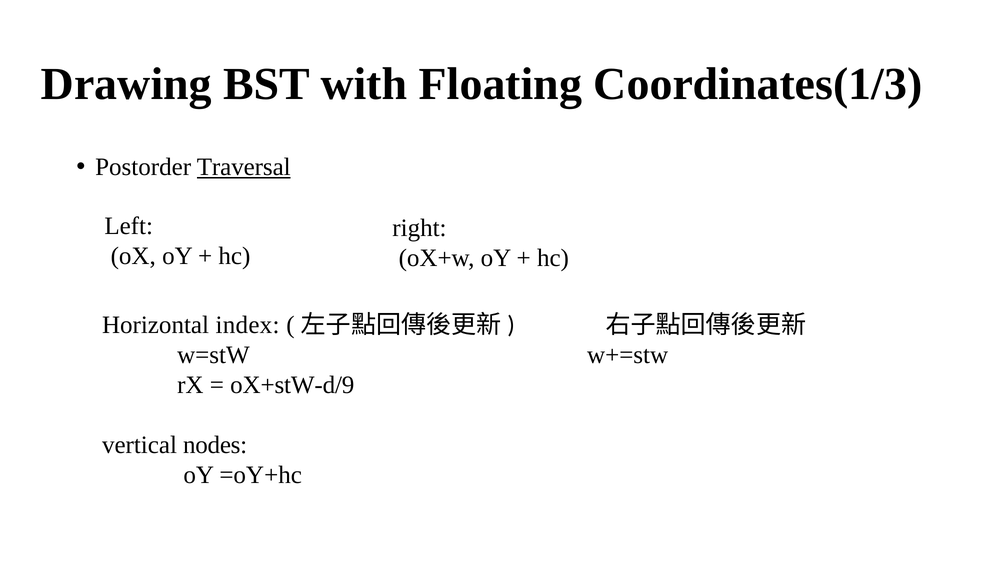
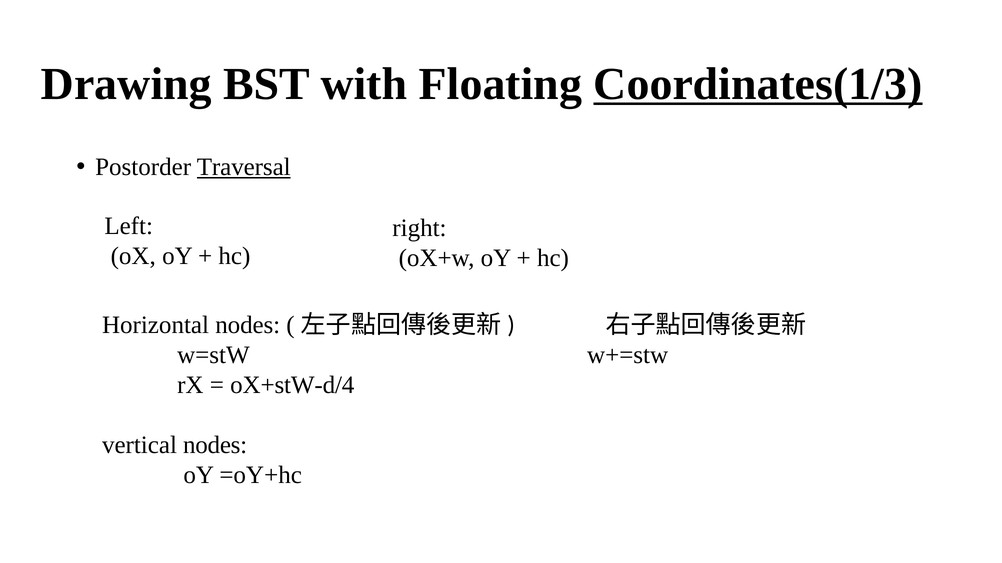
Coordinates(1/3 underline: none -> present (758, 84)
Horizontal index: index -> nodes (248, 325)
oX+stW-d/9: oX+stW-d/9 -> oX+stW-d/4 (292, 385)
